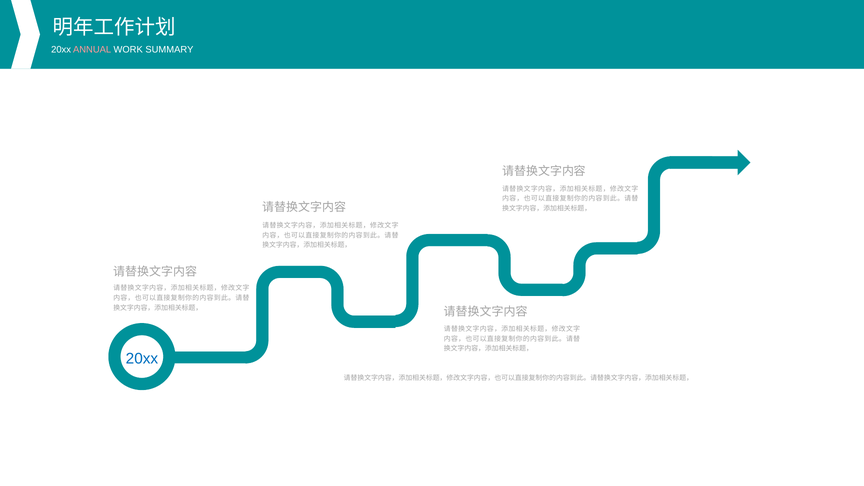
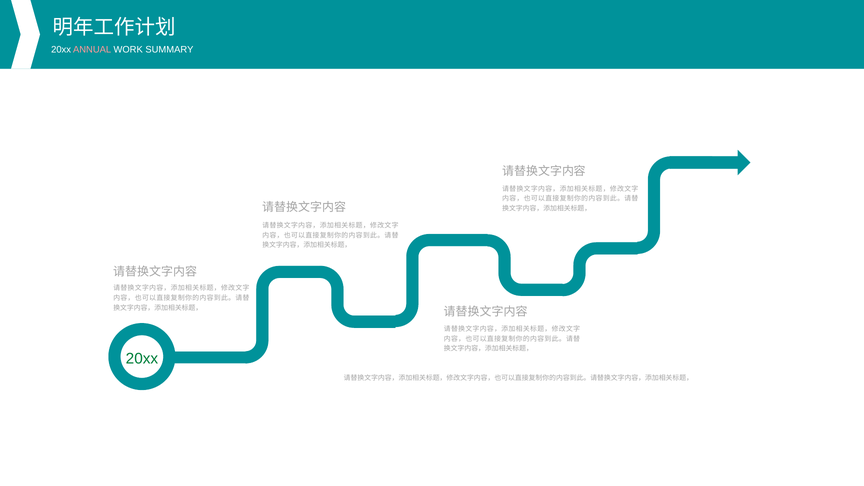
20xx colour: blue -> green (142, 359)
